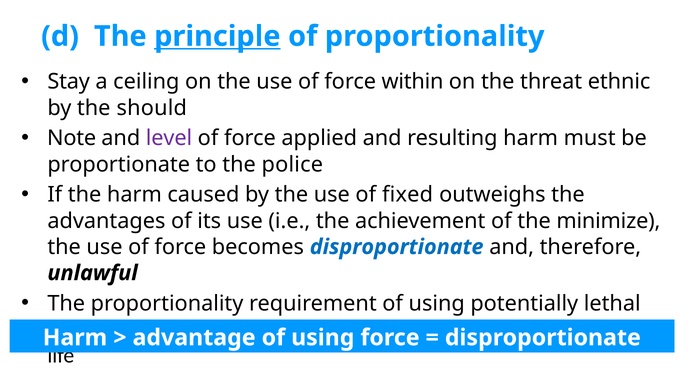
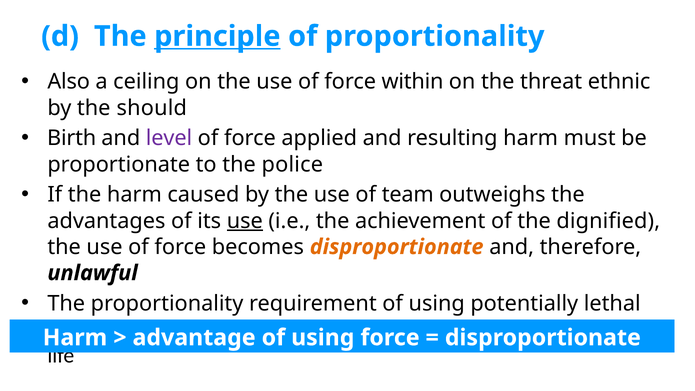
Stay: Stay -> Also (69, 82)
Note: Note -> Birth (72, 138)
fixed: fixed -> team (408, 195)
use underline: none -> present (245, 221)
minimize: minimize -> dignified (608, 221)
disproportionate colour: blue -> orange (397, 247)
